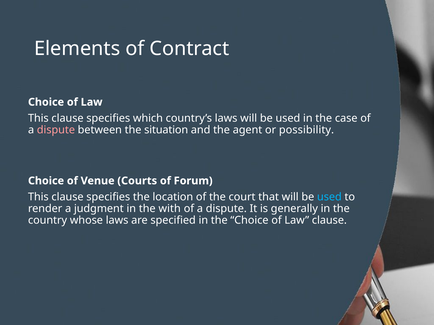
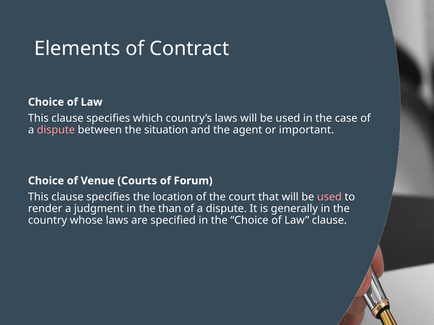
possibility: possibility -> important (306, 130)
used colour: light blue -> pink (329, 197)
with: with -> than (170, 209)
